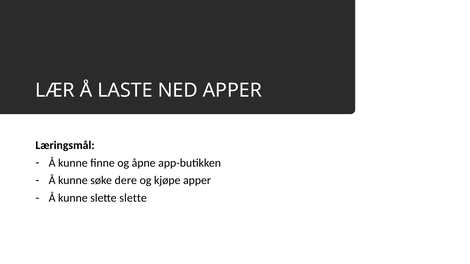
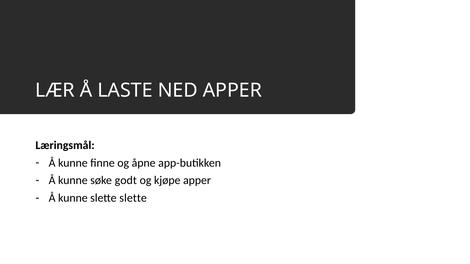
dere: dere -> godt (126, 181)
